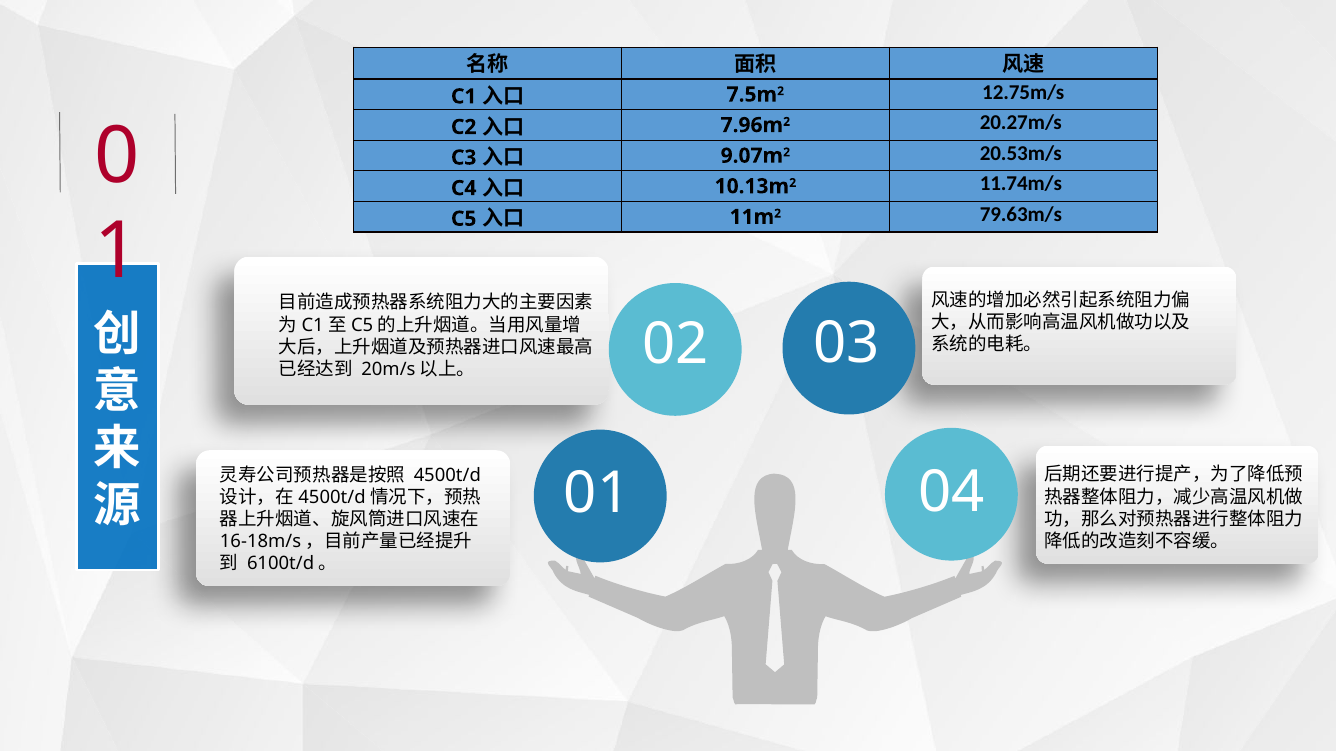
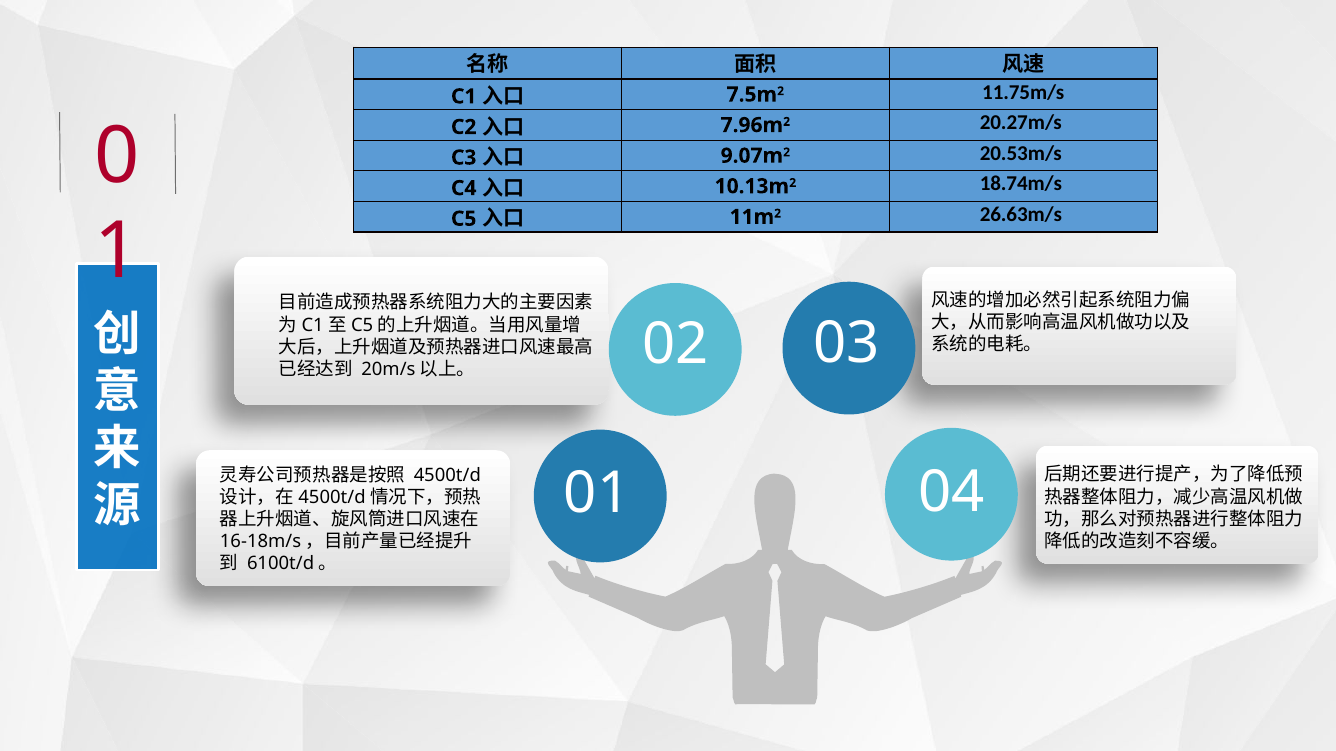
12.75m/s: 12.75m/s -> 11.75m/s (1023, 92)
11.74m/s: 11.74m/s -> 18.74m/s (1021, 184)
79.63m/s: 79.63m/s -> 26.63m/s (1021, 215)
